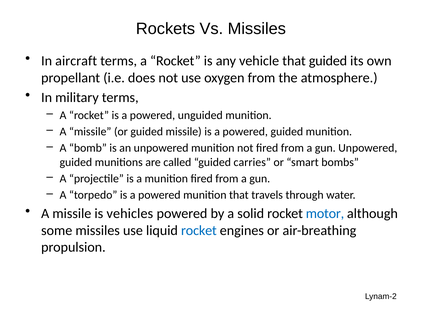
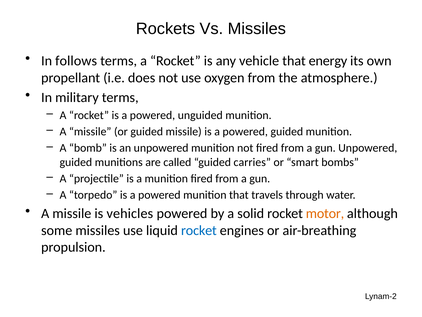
aircraft: aircraft -> follows (76, 61)
that guided: guided -> energy (328, 61)
motor colour: blue -> orange (325, 213)
